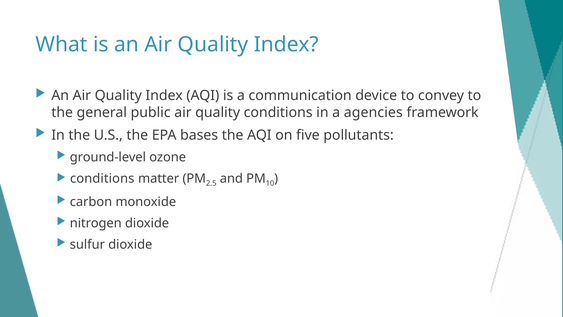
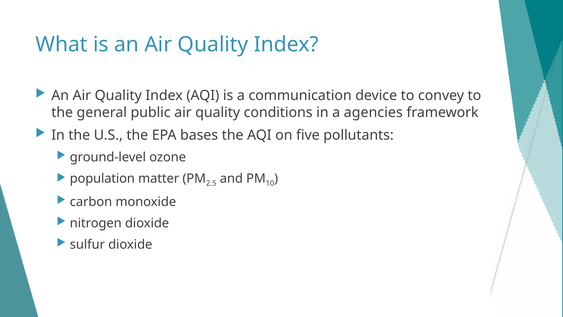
conditions: conditions -> population (102, 178)
